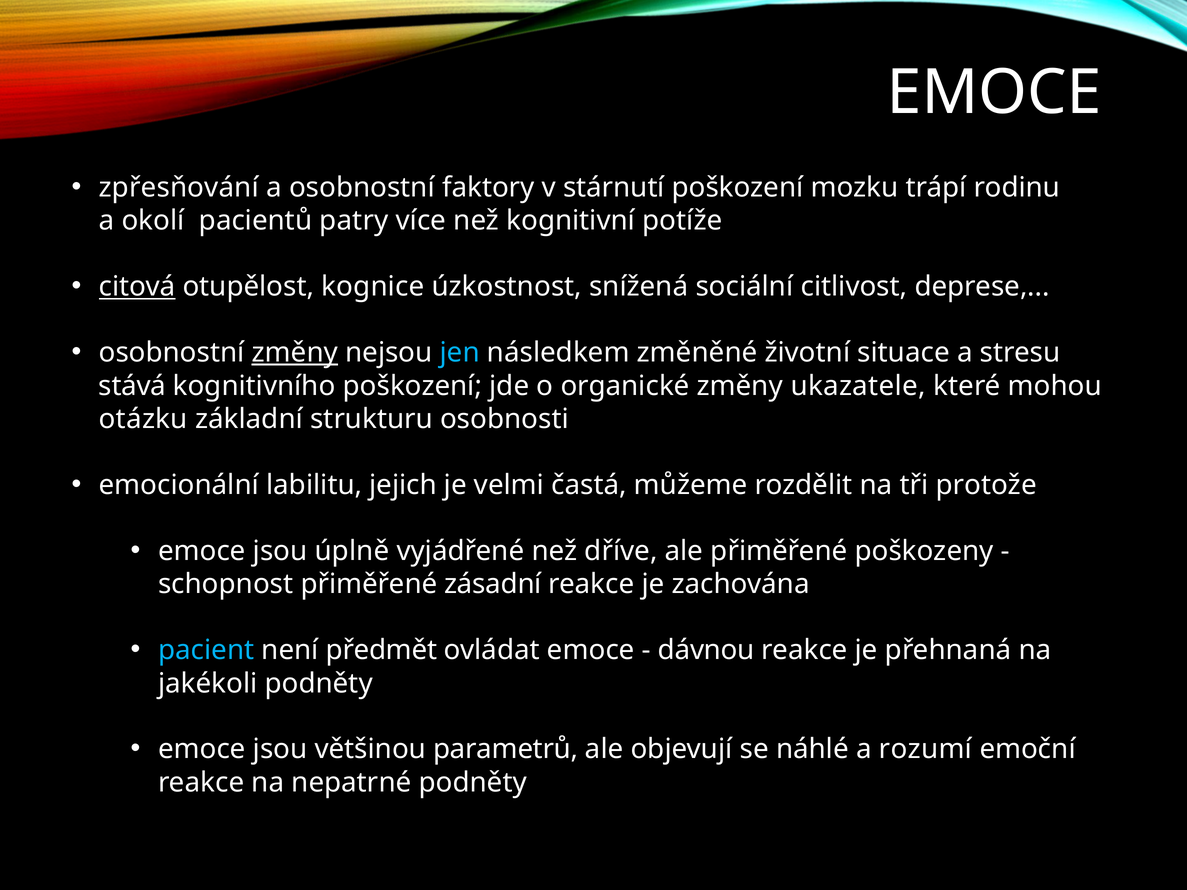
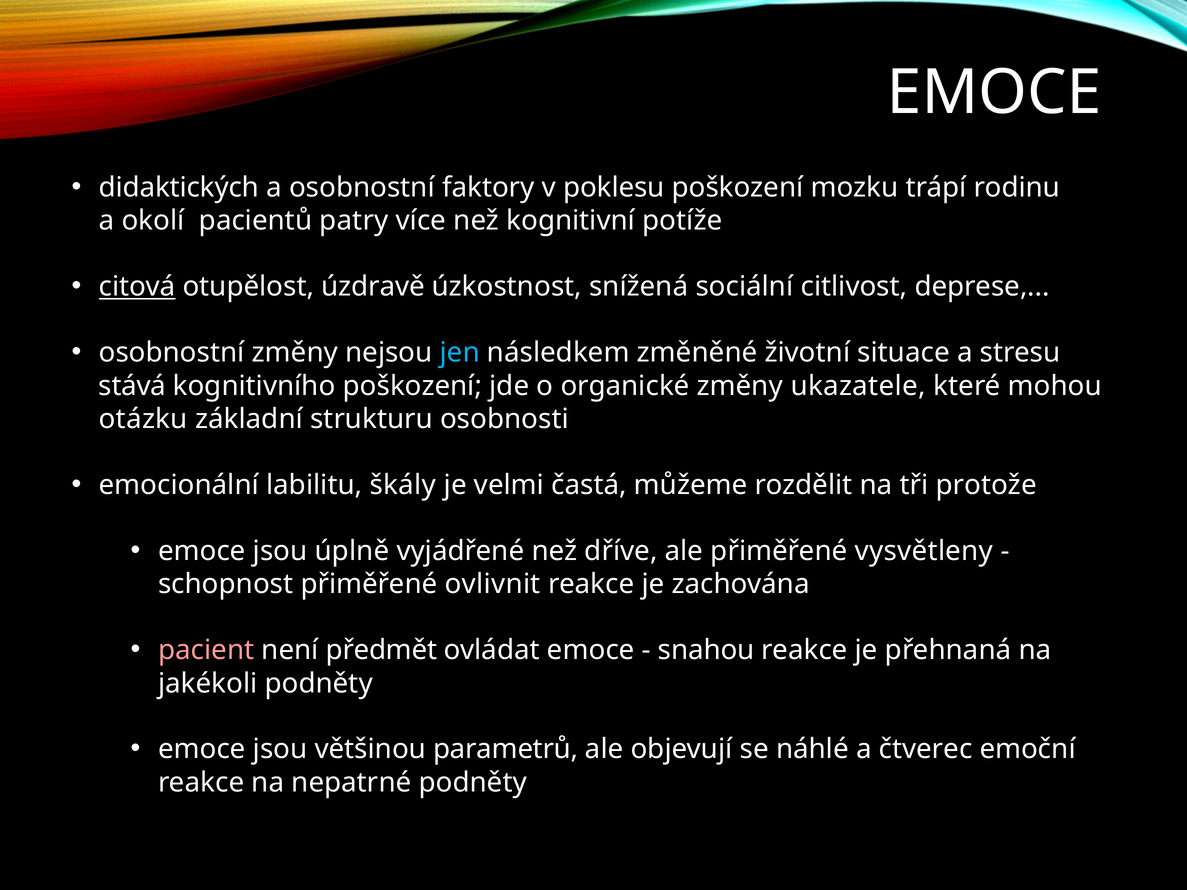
zpřesňování: zpřesňování -> didaktických (179, 187)
stárnutí: stárnutí -> poklesu (614, 187)
kognice: kognice -> úzdravě (373, 287)
změny underline: present -> none (295, 353)
jejich: jejich -> škály (403, 485)
poškozeny: poškozeny -> vysvětleny (924, 551)
zásadní: zásadní -> ovlivnit (493, 584)
pacient colour: light blue -> pink (206, 650)
dávnou: dávnou -> snahou (706, 650)
rozumí: rozumí -> čtverec (926, 749)
